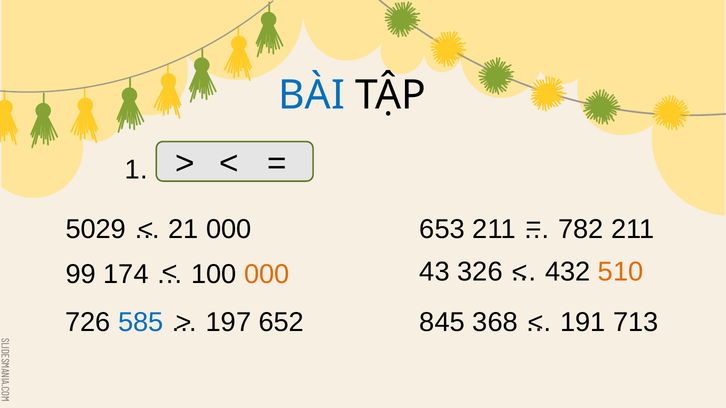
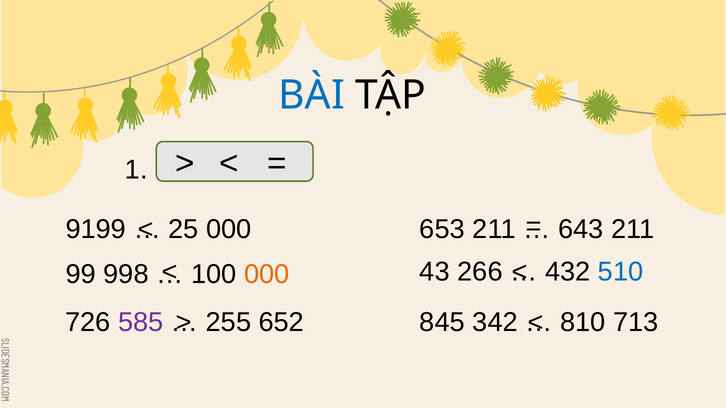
5029: 5029 -> 9199 (96, 230)
21: 21 -> 25 (184, 230)
782: 782 -> 643 (581, 230)
326: 326 -> 266 (480, 272)
510 colour: orange -> blue (621, 272)
174: 174 -> 998 (126, 274)
585 colour: blue -> purple (141, 323)
197: 197 -> 255 (228, 323)
368: 368 -> 342 (495, 323)
191: 191 -> 810 (583, 323)
